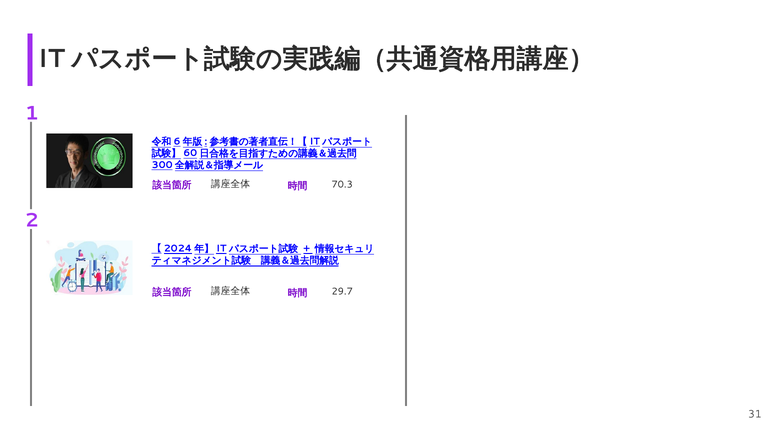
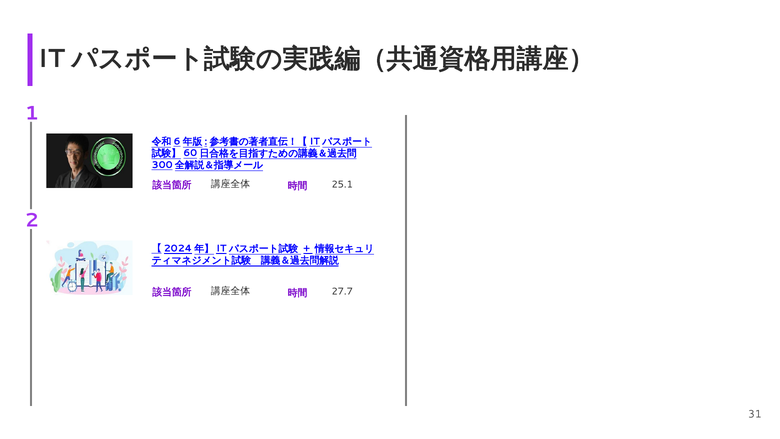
70.3: 70.3 -> 25.1 (342, 184)
29.7: 29.7 -> 27.7 (342, 291)
